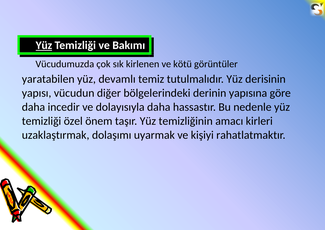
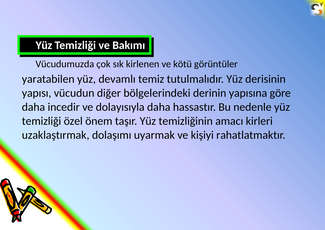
Yüz underline: present -> none (44, 45)
